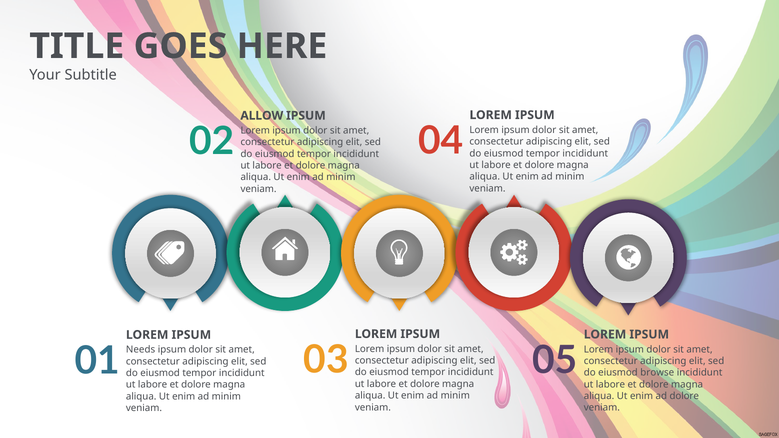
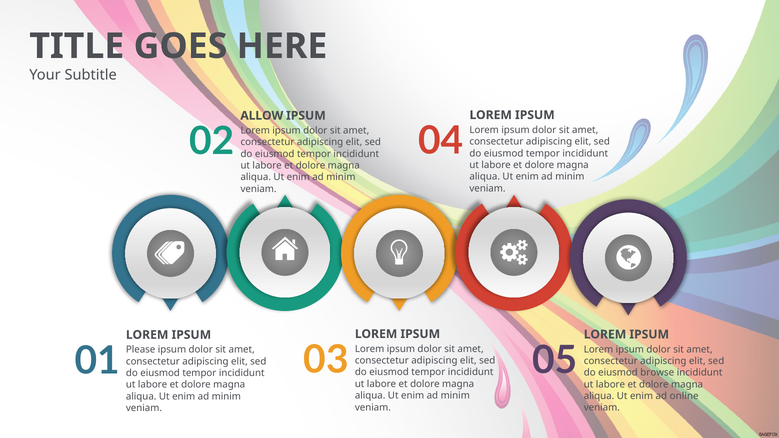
Needs: Needs -> Please (141, 350)
ad dolore: dolore -> online (684, 396)
